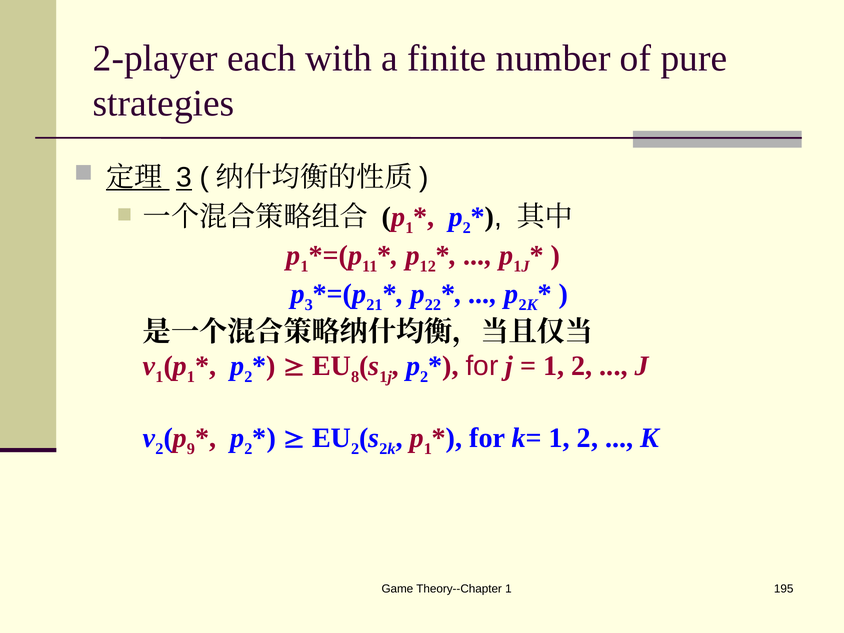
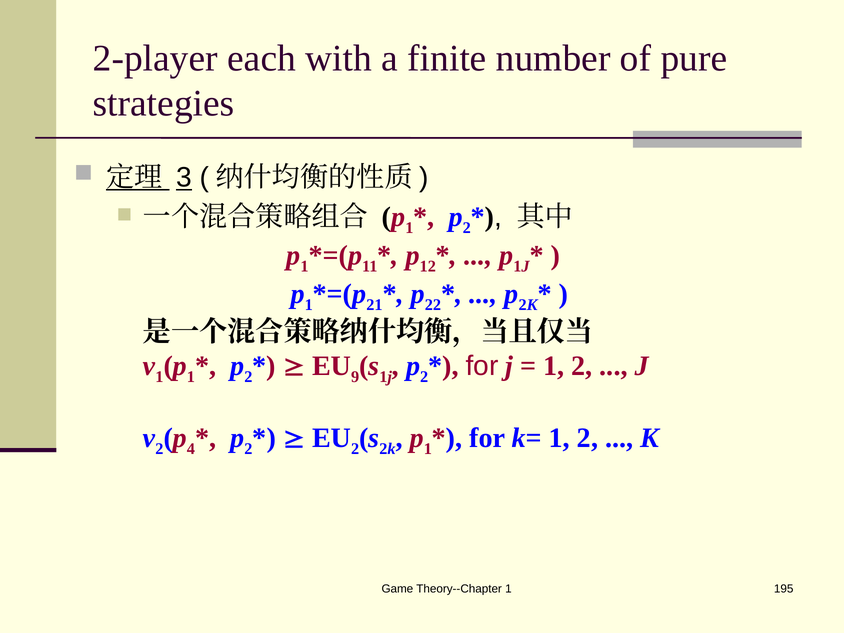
3: 3 -> 1 (309, 305)
8: 8 -> 9 (355, 377)
9: 9 -> 4 (191, 449)
